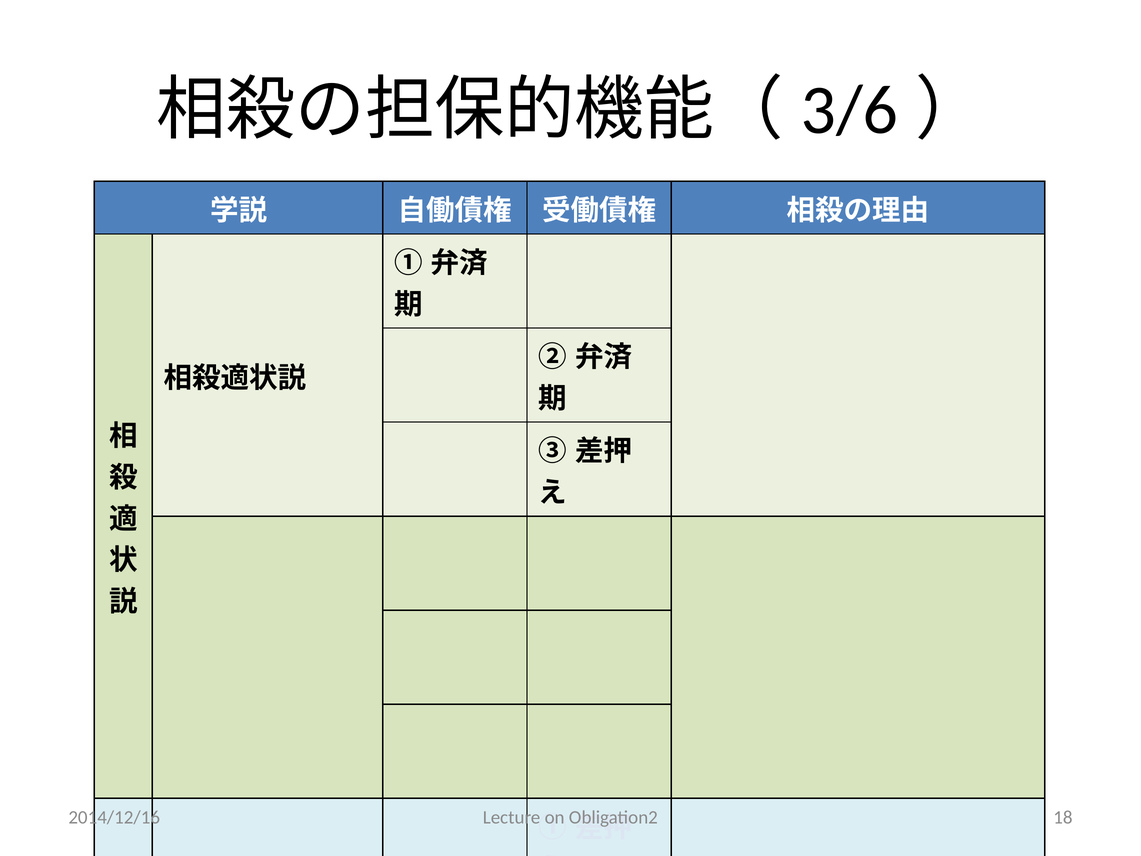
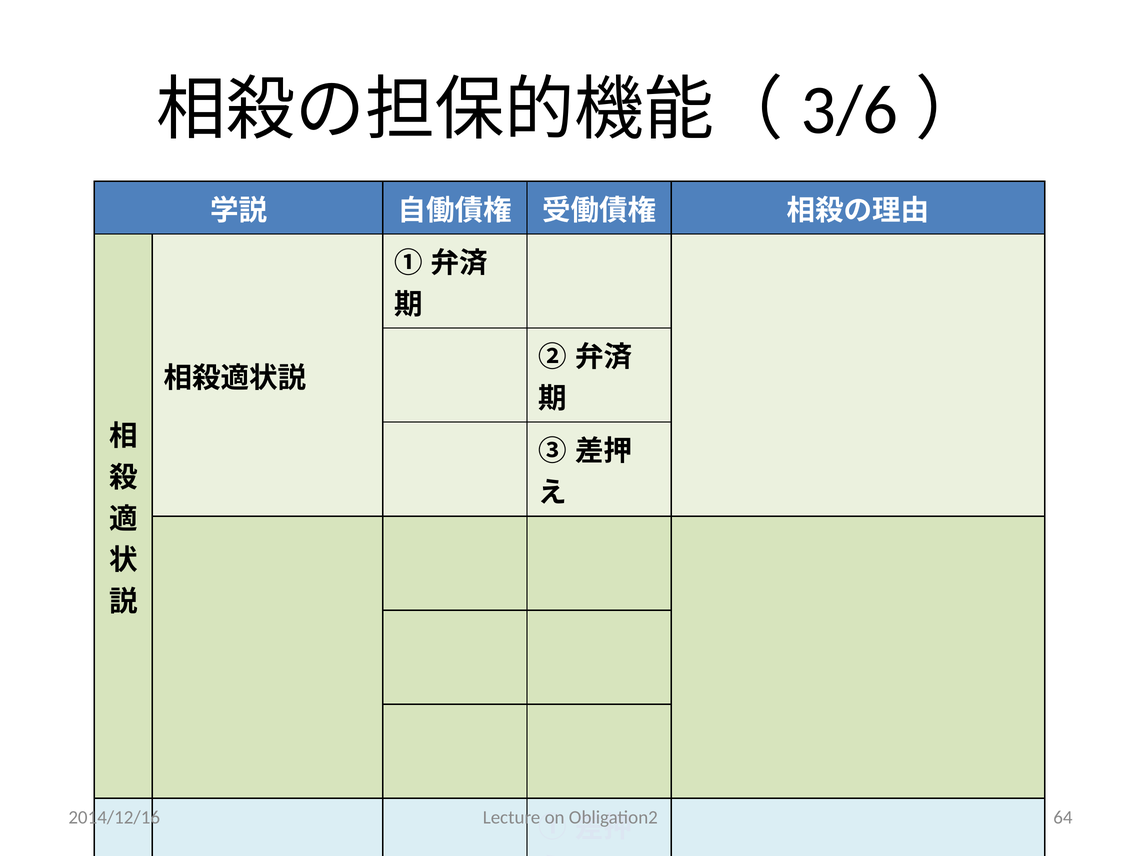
18: 18 -> 64 (1063, 817)
